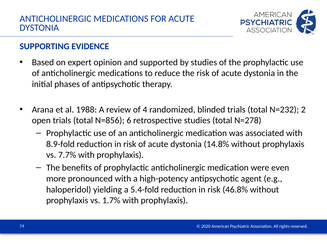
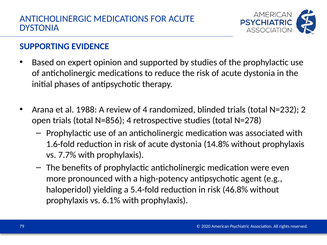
N=856 6: 6 -> 4 (129, 121)
8.9-fold: 8.9-fold -> 1.6-fold (60, 144)
1.7%: 1.7% -> 6.1% (111, 201)
